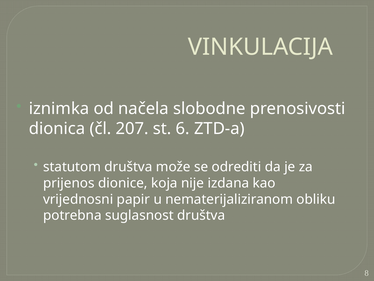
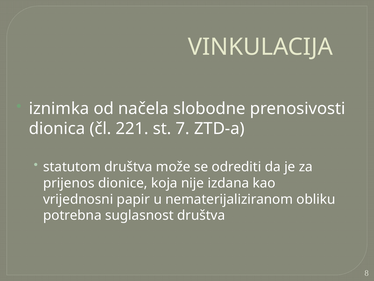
207: 207 -> 221 (132, 128)
6: 6 -> 7 (183, 128)
